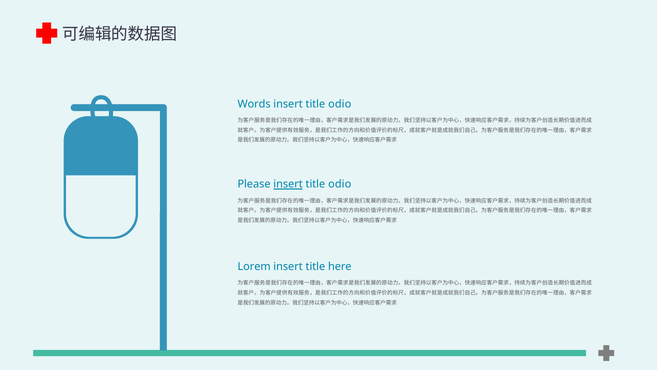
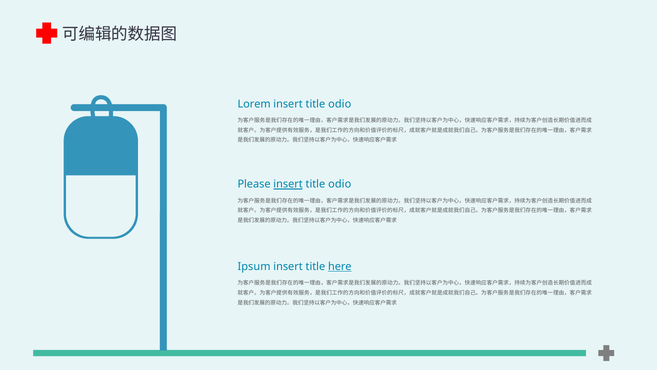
Words: Words -> Lorem (254, 104)
Lorem: Lorem -> Ipsum (254, 266)
here underline: none -> present (340, 266)
